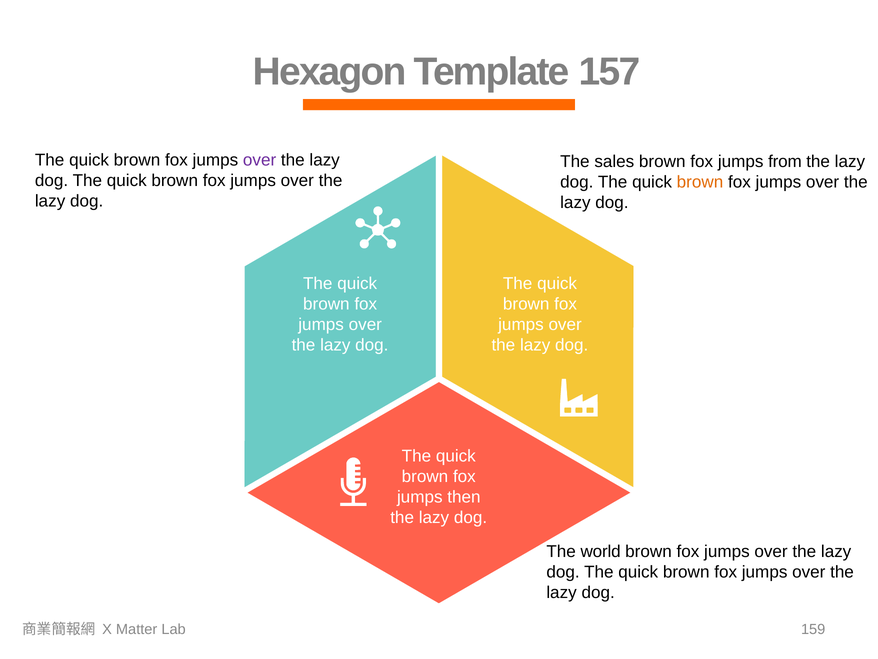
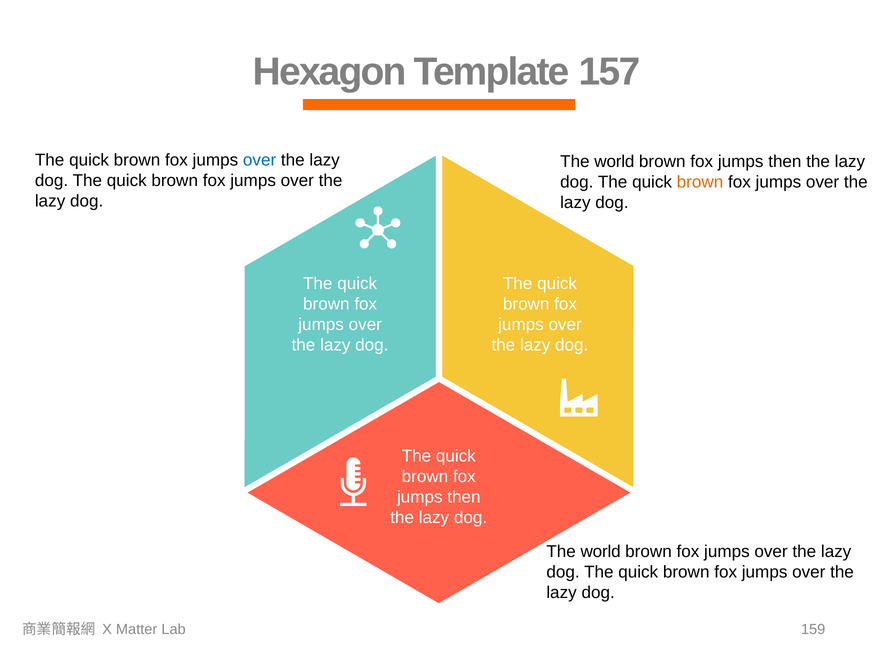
over colour: purple -> blue (260, 160)
sales: sales -> world (614, 161)
from: from -> then (785, 161)
